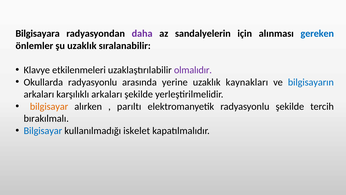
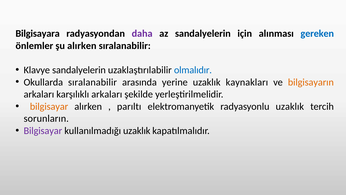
şu uzaklık: uzaklık -> alırken (82, 46)
Klavye etkilenmeleri: etkilenmeleri -> sandalyelerin (79, 70)
olmalıdır colour: purple -> blue (193, 70)
Okullarda radyasyonlu: radyasyonlu -> sıralanabilir (93, 82)
bilgisayarın colour: blue -> orange (311, 82)
radyasyonlu şekilde: şekilde -> uzaklık (290, 106)
bırakılmalı: bırakılmalı -> sorunların (46, 118)
Bilgisayar colour: blue -> purple (43, 131)
kullanılmadığı iskelet: iskelet -> uzaklık (137, 131)
